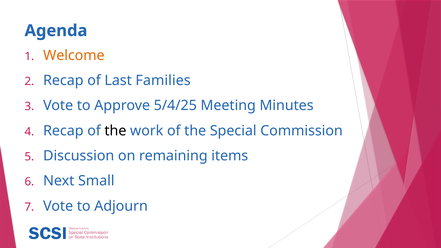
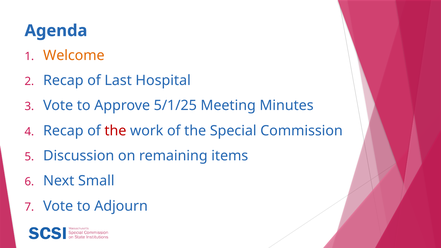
Families: Families -> Hospital (163, 81)
5/4/25: 5/4/25 -> 5/1/25 (175, 106)
the colour: black -> red (115, 131)
